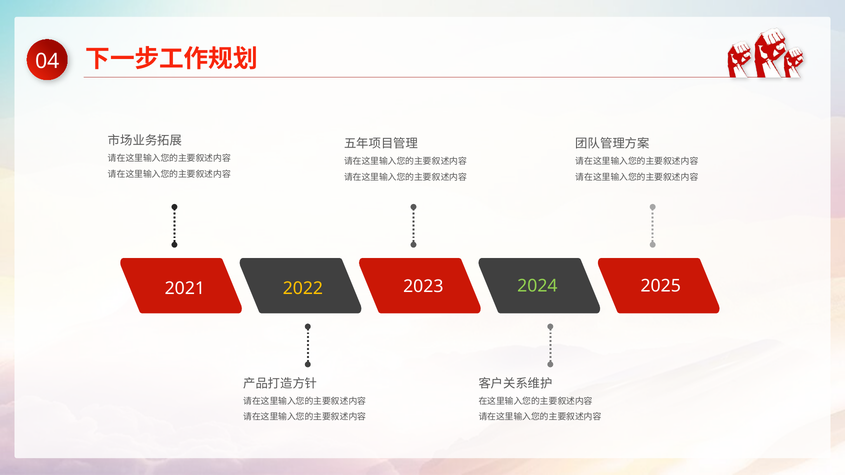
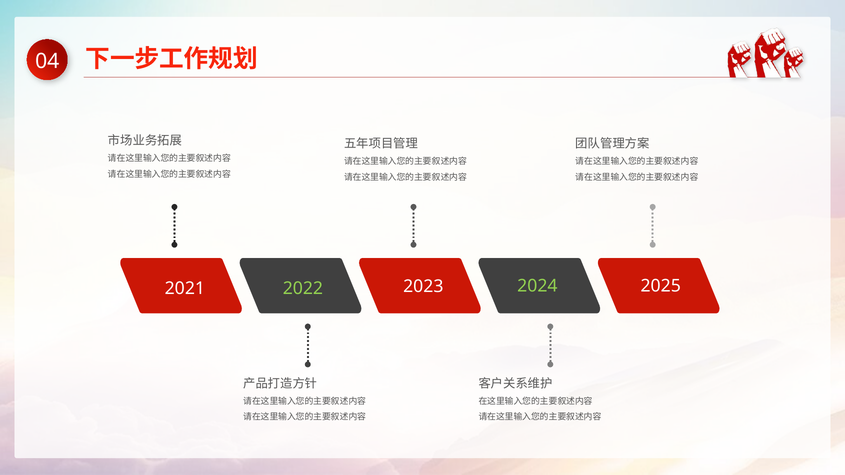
2022 colour: yellow -> light green (303, 289)
